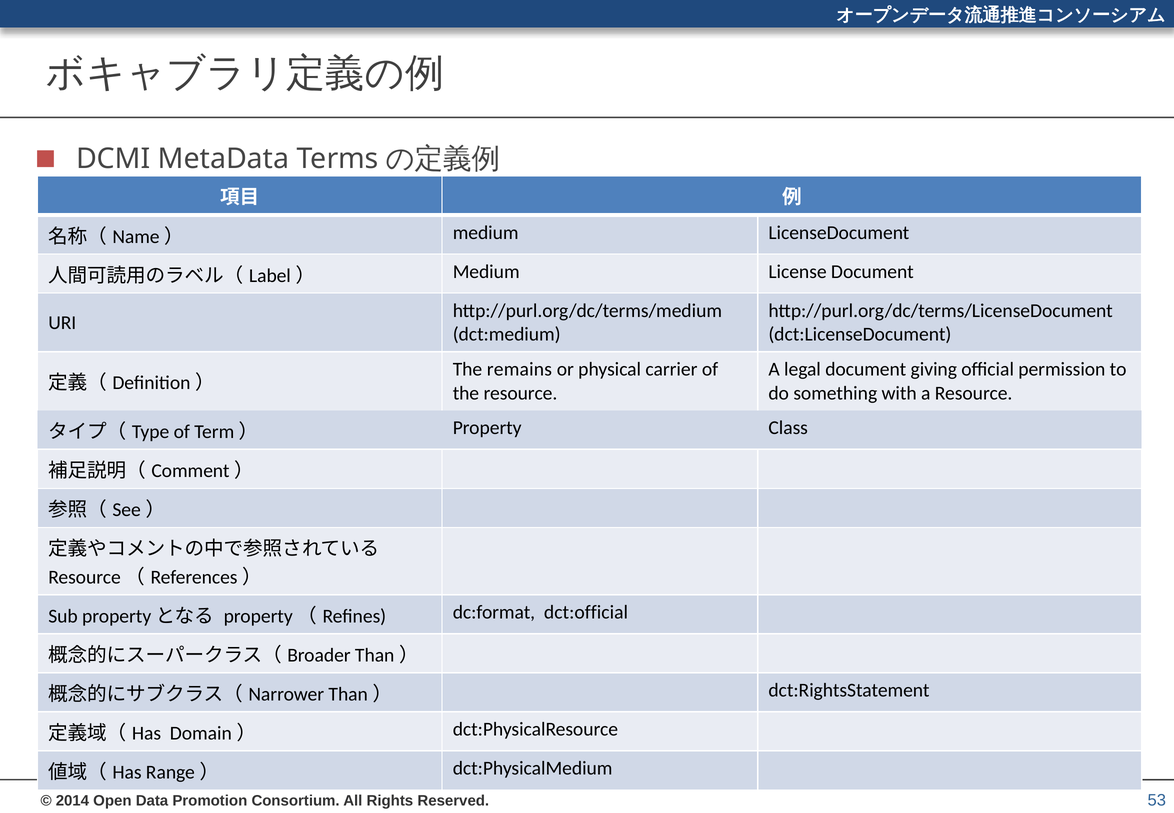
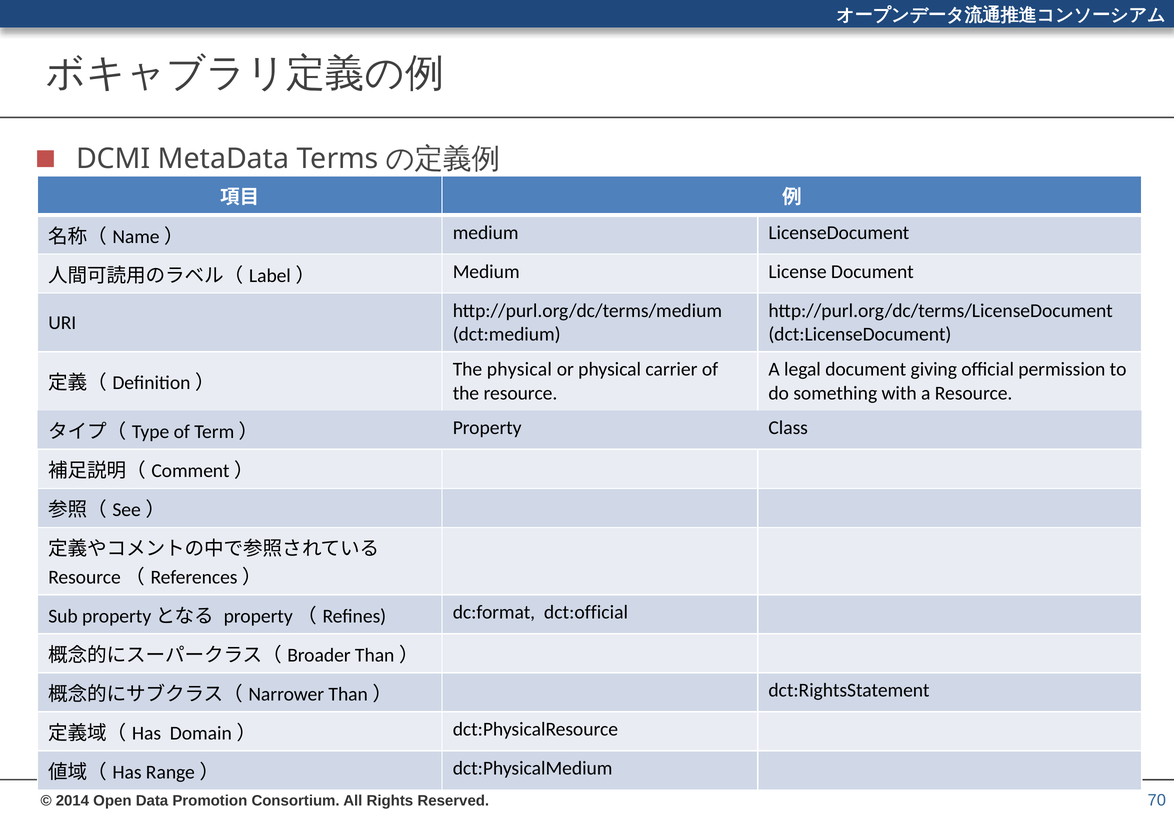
The remains: remains -> physical (519, 369)
53: 53 -> 70 (1157, 800)
